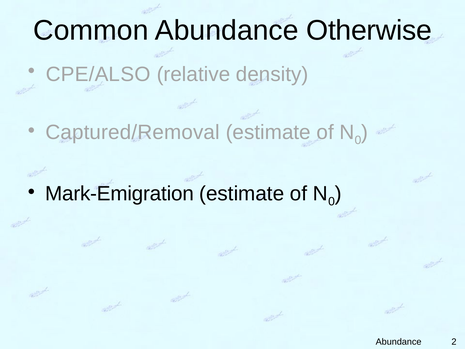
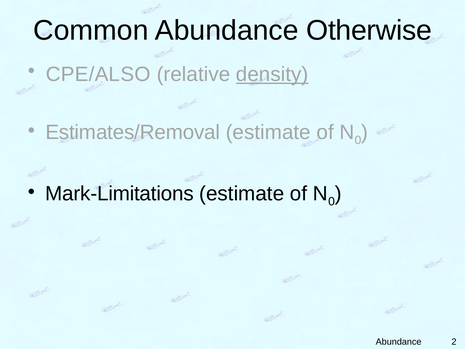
density underline: none -> present (272, 74)
Captured/Removal: Captured/Removal -> Estimates/Removal (133, 132)
Mark-Emigration: Mark-Emigration -> Mark-Limitations (120, 193)
